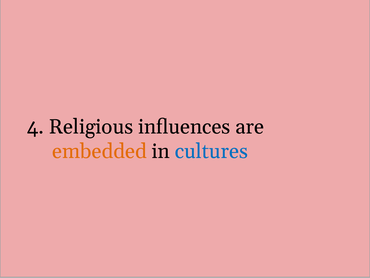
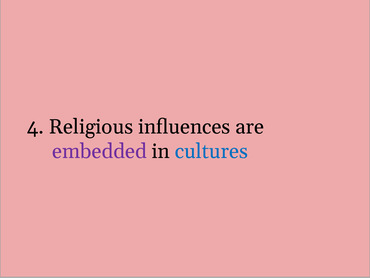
embedded colour: orange -> purple (99, 151)
